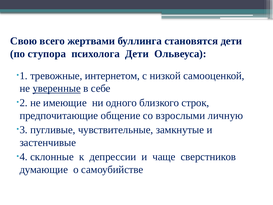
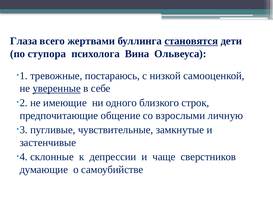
Свою: Свою -> Глаза (24, 41)
становятся underline: none -> present (191, 41)
психолога Дети: Дети -> Вина (137, 54)
интернетом: интернетом -> постараюсь (112, 76)
